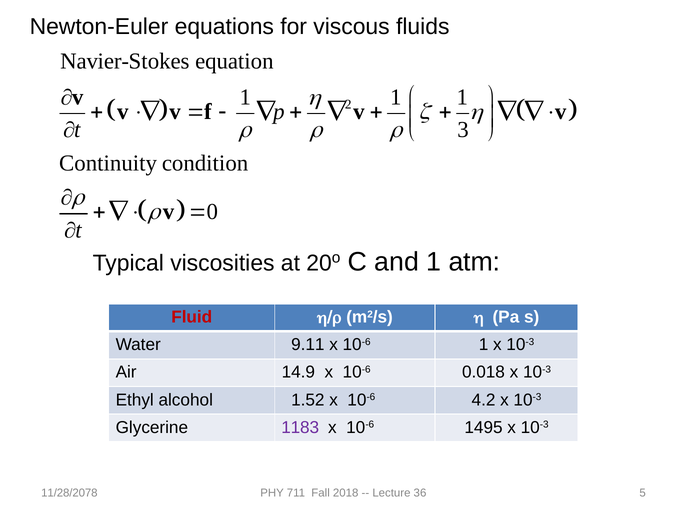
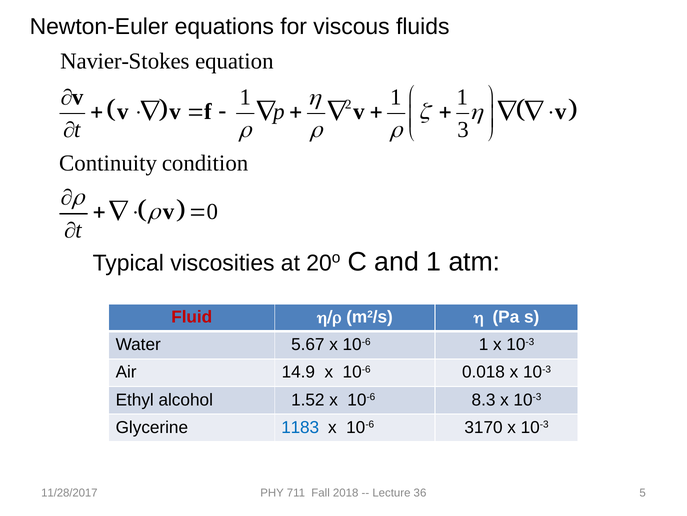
9.11: 9.11 -> 5.67 (308, 344)
4.2: 4.2 -> 8.3 (484, 399)
1183 colour: purple -> blue (300, 427)
1495: 1495 -> 3170 (484, 427)
11/28/2078: 11/28/2078 -> 11/28/2017 (69, 492)
